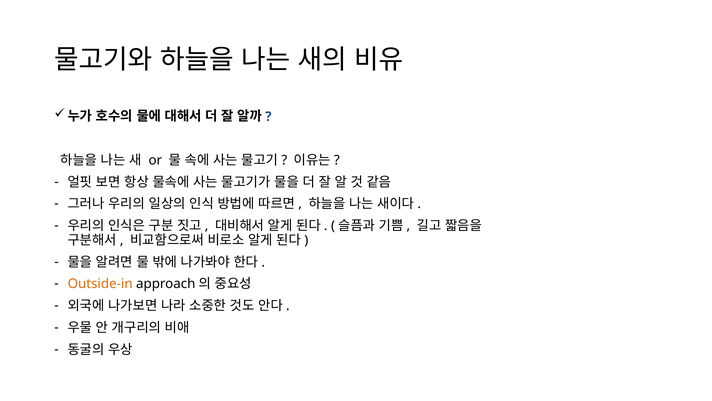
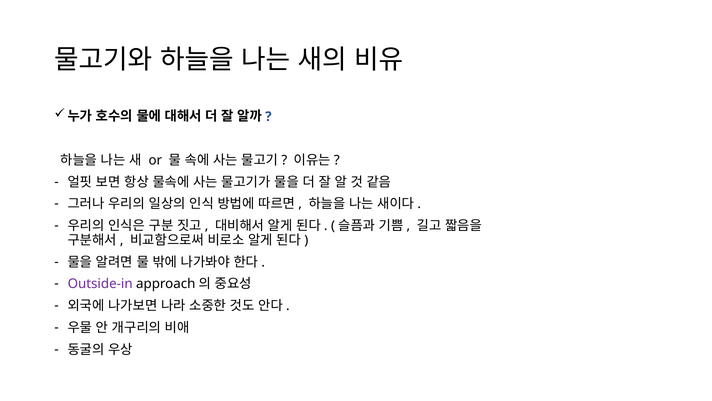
Outside-in colour: orange -> purple (100, 284)
